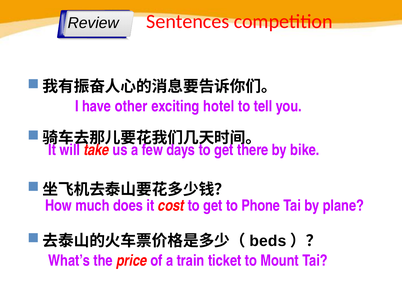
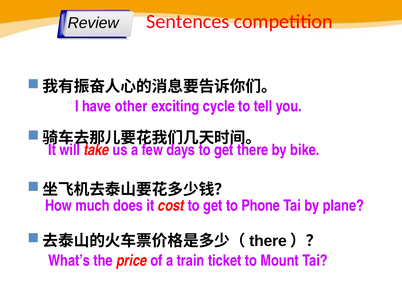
hotel: hotel -> cycle (219, 106)
beds: beds -> there (268, 241)
